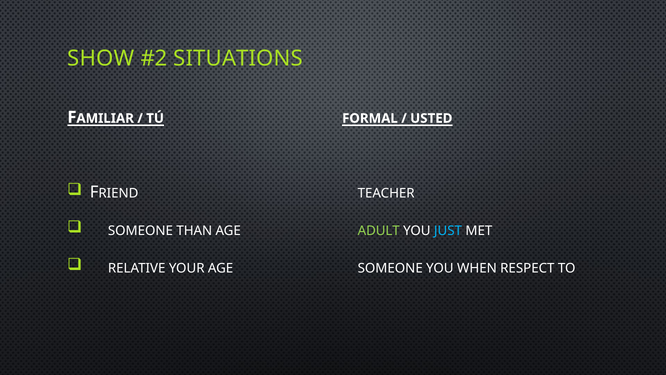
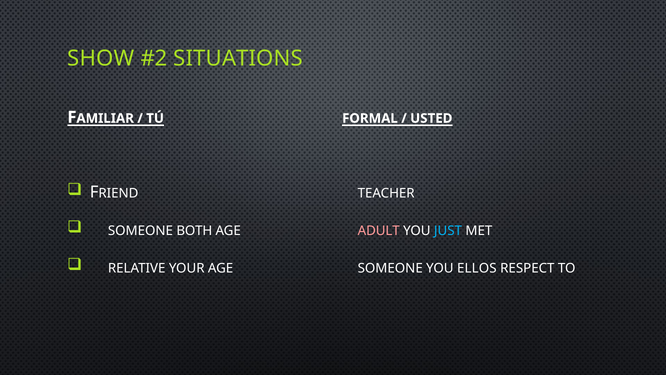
THAN: THAN -> BOTH (194, 231)
ADULT colour: light green -> pink (379, 231)
WHEN: WHEN -> ELLOS (477, 268)
